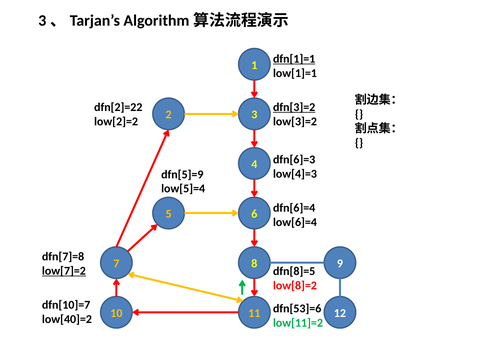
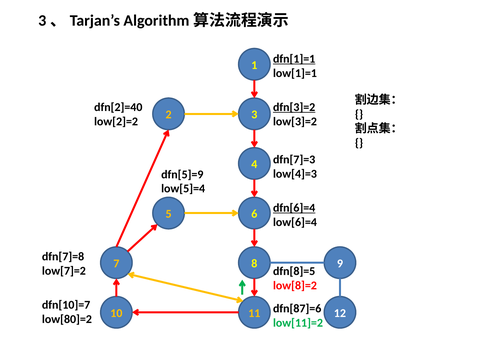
dfn[2]=22: dfn[2]=22 -> dfn[2]=40 (118, 107)
dfn[6]=3: dfn[6]=3 -> dfn[7]=3 (294, 159)
dfn[6]=4 underline: none -> present (294, 208)
low[7]=2 underline: present -> none (64, 271)
dfn[53]=6: dfn[53]=6 -> dfn[87]=6 (297, 308)
low[40]=2: low[40]=2 -> low[80]=2 (67, 319)
